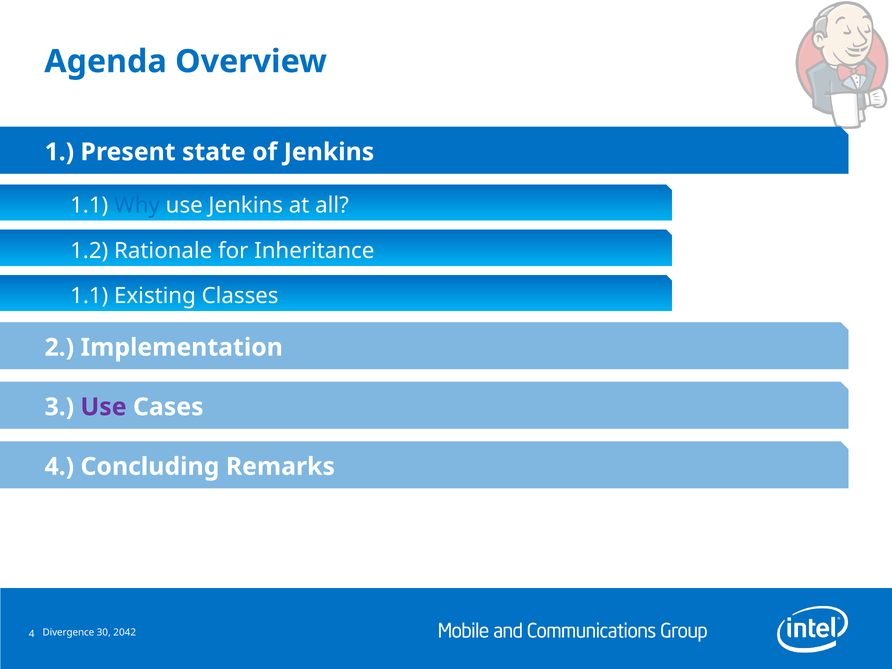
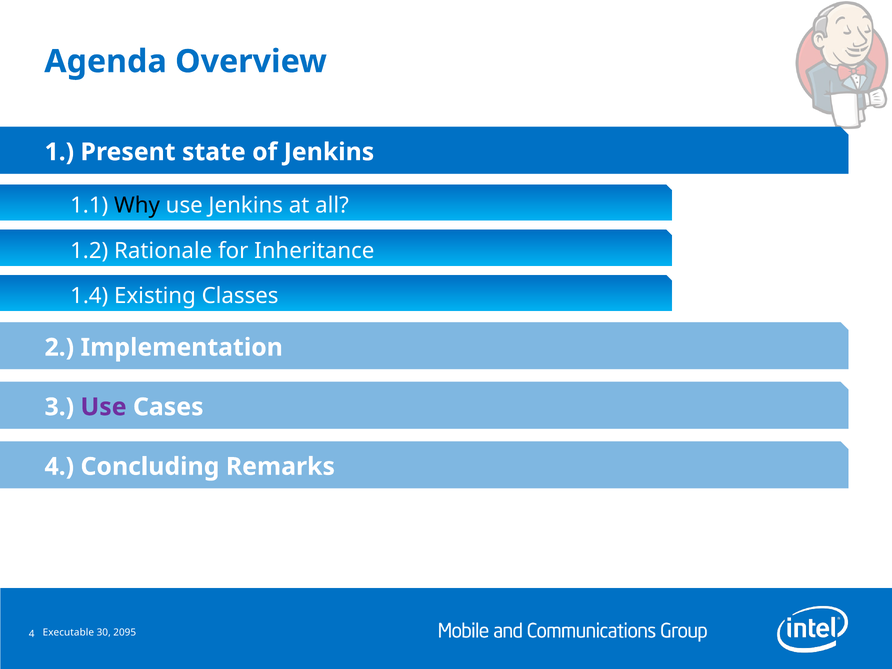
Why colour: blue -> black (137, 206)
1.1: 1.1 -> 1.4 (89, 296)
Divergence: Divergence -> Executable (68, 633)
2042: 2042 -> 2095 (125, 633)
